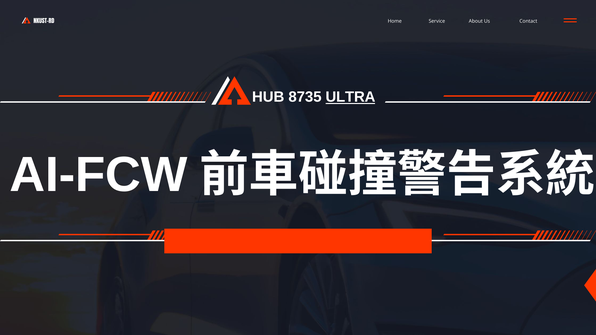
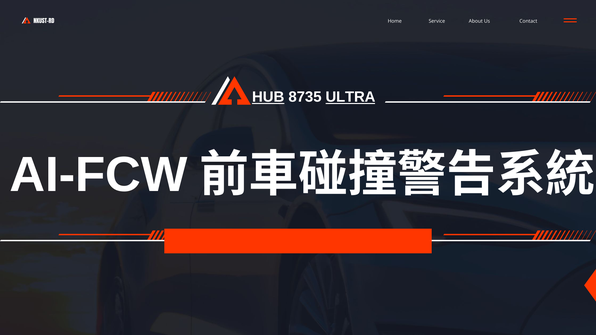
HUB underline: none -> present (268, 97)
